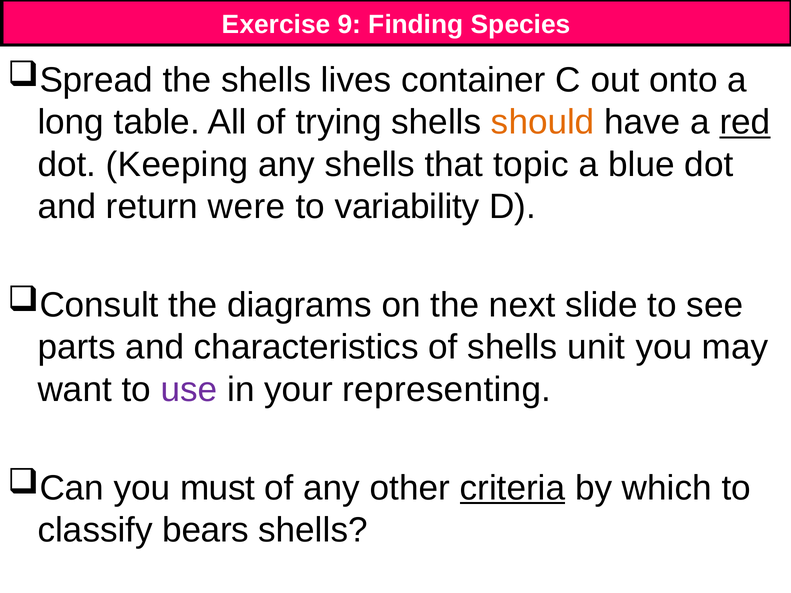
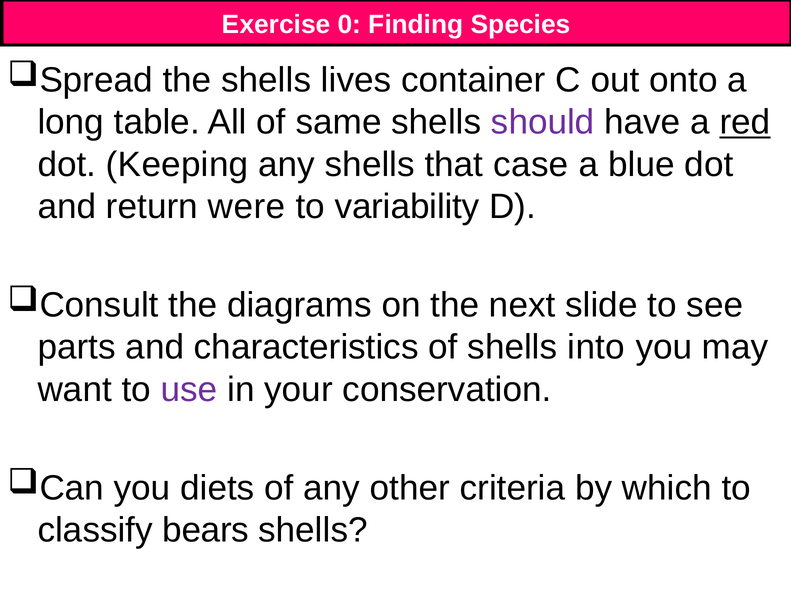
9: 9 -> 0 (349, 24)
trying: trying -> same (339, 122)
should colour: orange -> purple (543, 122)
topic: topic -> case (531, 165)
unit: unit -> into (596, 347)
representing: representing -> conservation (447, 390)
must: must -> diets (217, 488)
criteria underline: present -> none (513, 488)
